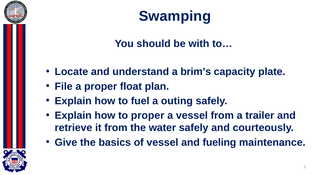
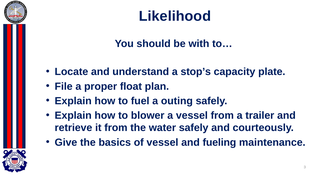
Swamping: Swamping -> Likelihood (175, 16)
brim’s: brim’s -> stop’s (196, 72)
to proper: proper -> blower (148, 116)
